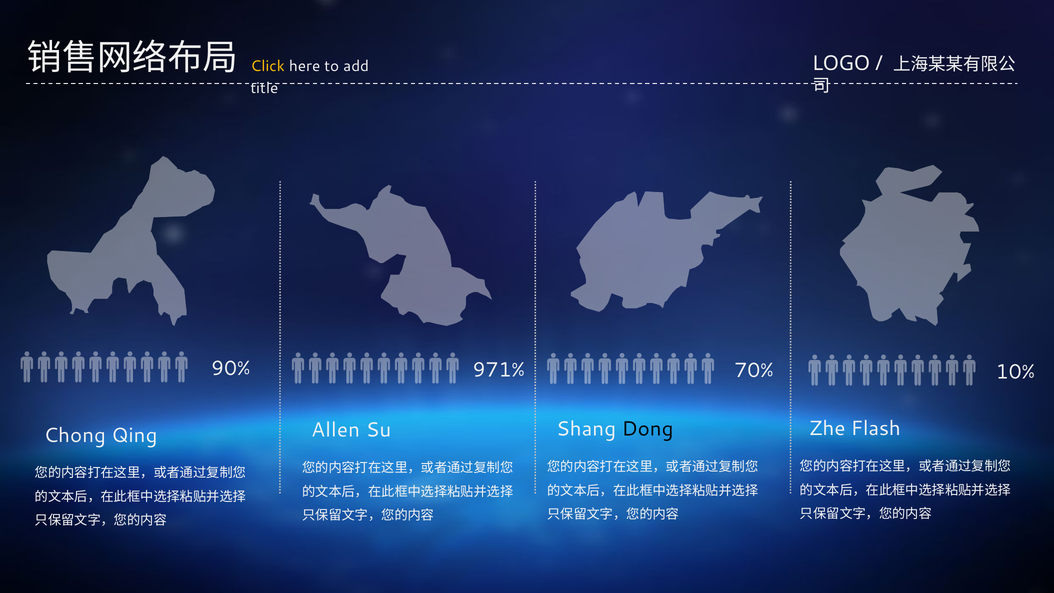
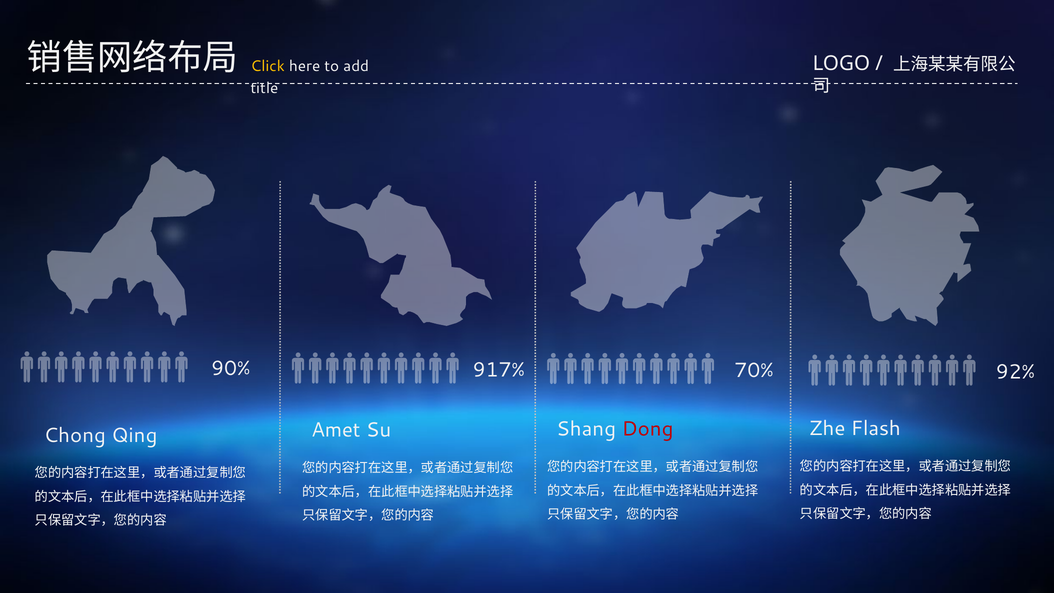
971%: 971% -> 917% (499, 370)
10%: 10% -> 92% (1015, 372)
Dong colour: black -> red (648, 429)
Allen: Allen -> Amet (336, 430)
